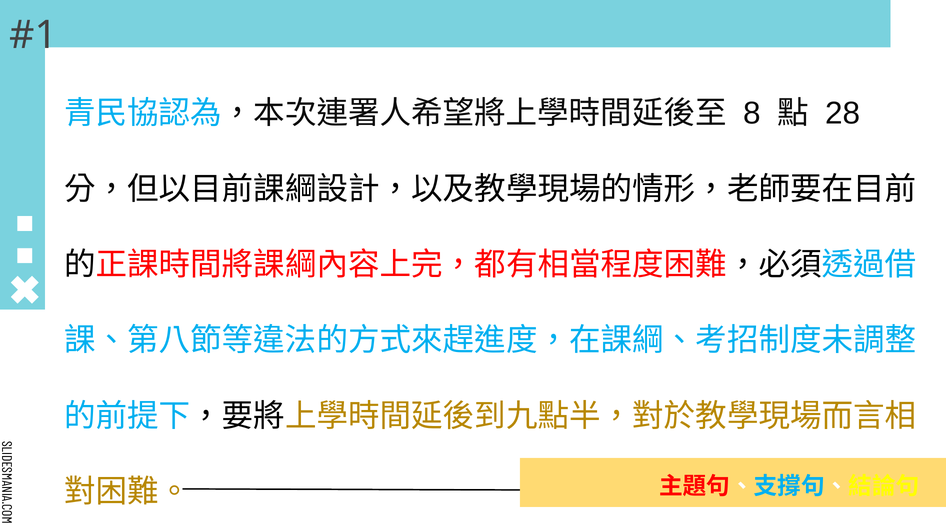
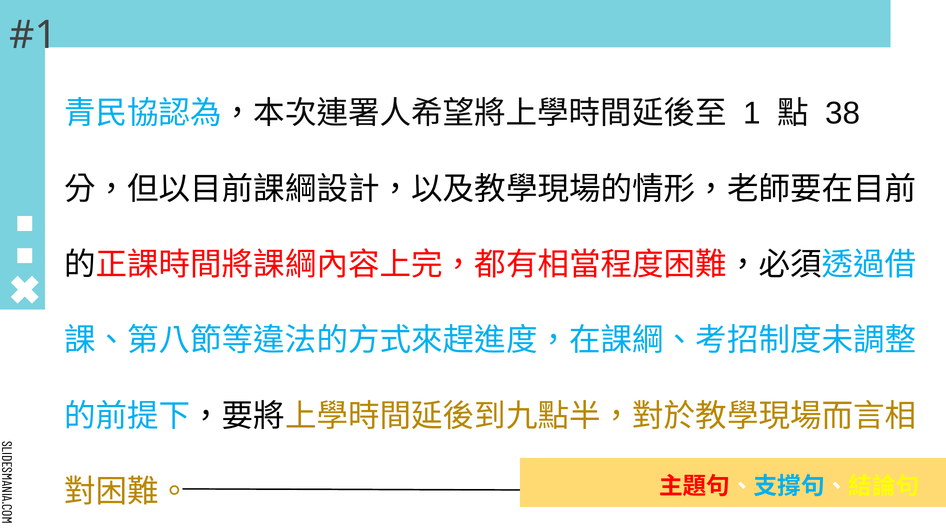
8: 8 -> 1 (752, 114)
28: 28 -> 38 (843, 114)
